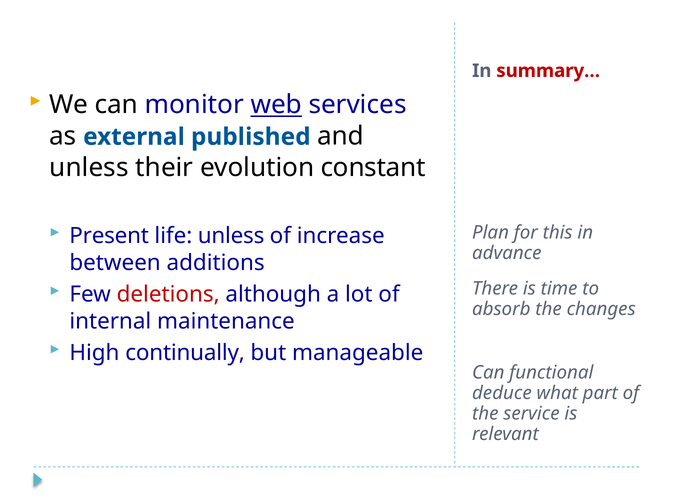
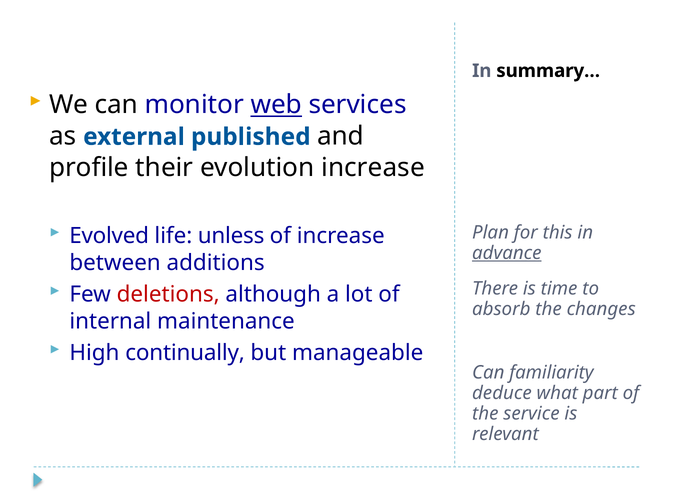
summary… colour: red -> black (548, 71)
unless: unless -> profile (89, 168)
evolution constant: constant -> increase (373, 168)
Present: Present -> Evolved (109, 236)
advance underline: none -> present (507, 253)
functional: functional -> familiarity (551, 373)
